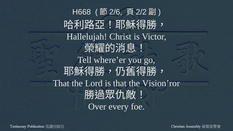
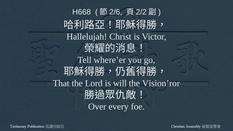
is that: that -> will (120, 83)
